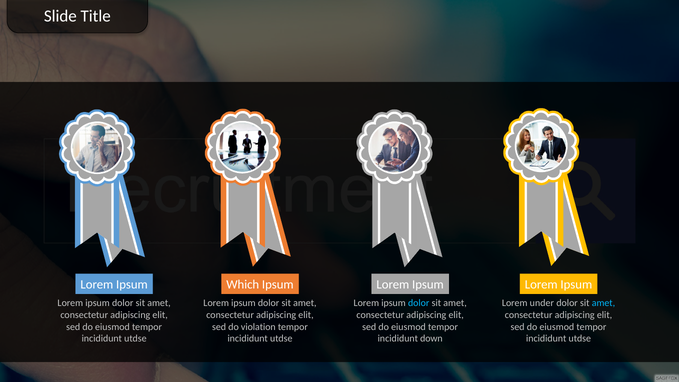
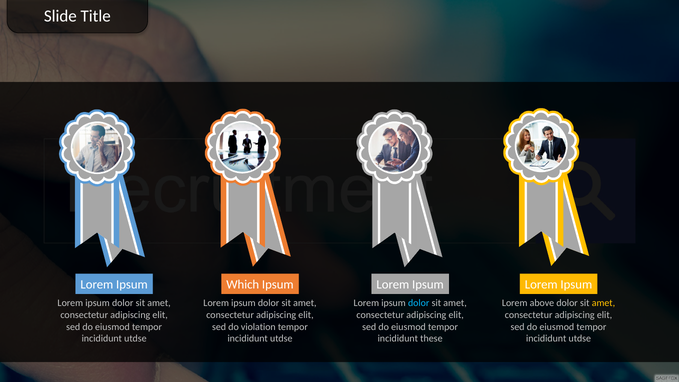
under: under -> above (542, 303)
amet colour: light blue -> yellow (603, 303)
down: down -> these (431, 339)
